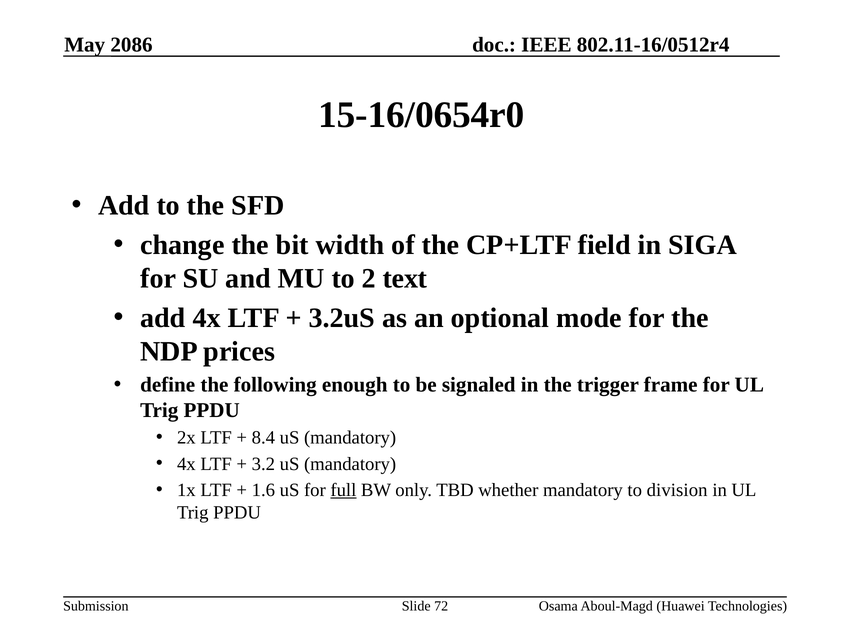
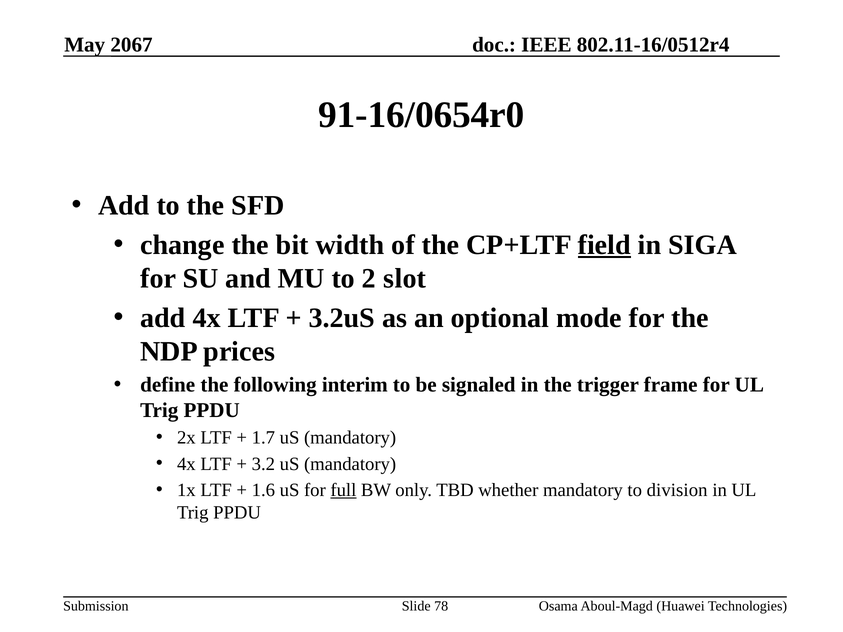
2086: 2086 -> 2067 (132, 45)
15-16/0654r0: 15-16/0654r0 -> 91-16/0654r0 (421, 115)
field underline: none -> present (604, 245)
text: text -> slot (405, 279)
enough: enough -> interim (355, 385)
8.4: 8.4 -> 1.7 (263, 438)
72: 72 -> 78 (441, 606)
